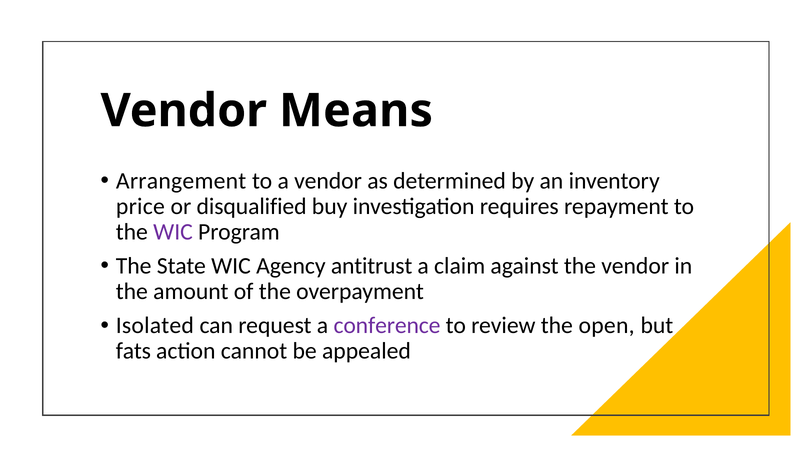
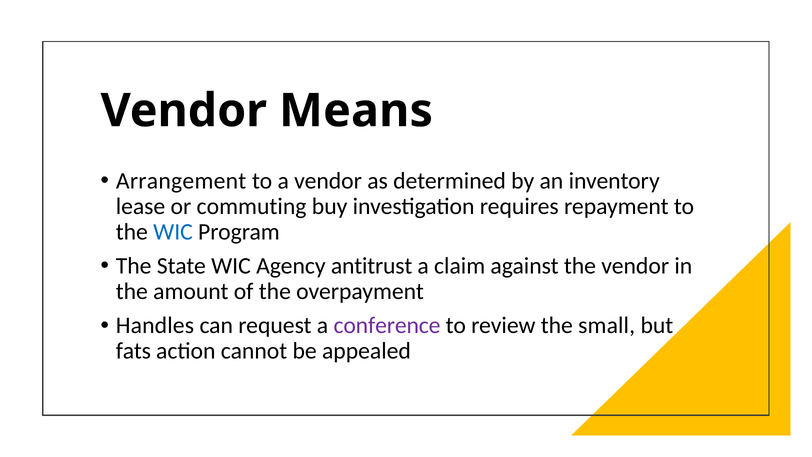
price: price -> lease (141, 206)
disqualified: disqualified -> commuting (252, 206)
WIC colour: purple -> blue (173, 232)
Isolated: Isolated -> Handles (155, 326)
open: open -> small (607, 326)
